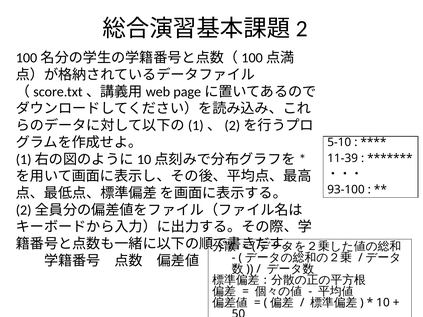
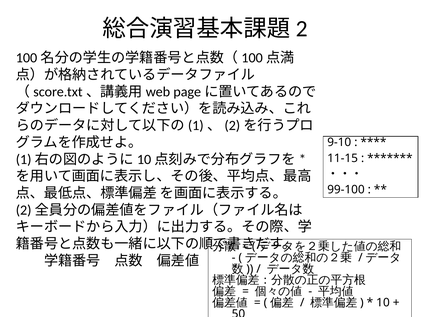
5-10: 5-10 -> 9-10 (339, 143)
11-39: 11-39 -> 11-15 (343, 158)
93-100: 93-100 -> 99-100 (346, 190)
